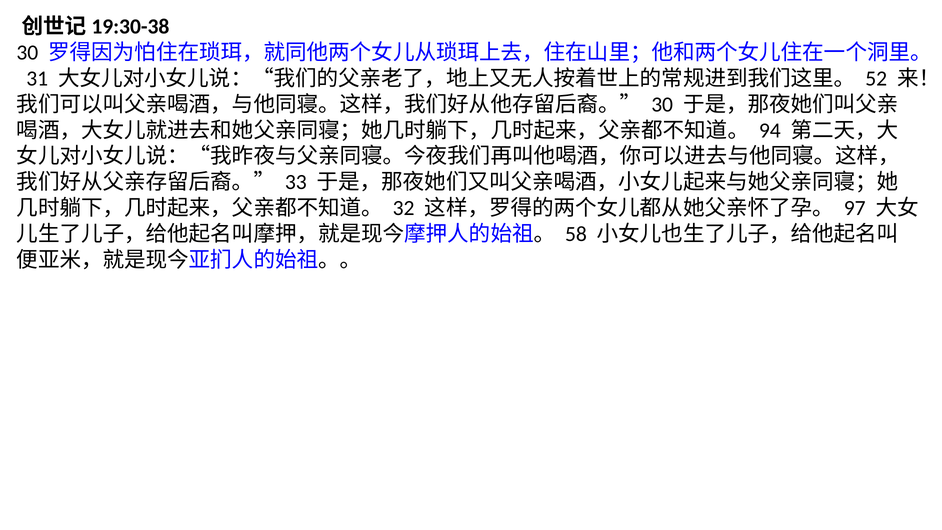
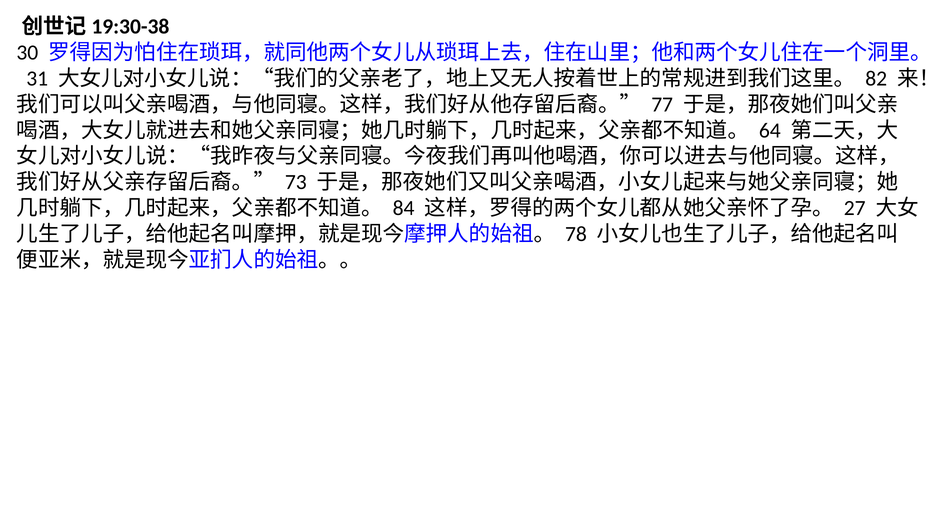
52: 52 -> 82 (876, 79)
30: 30 -> 77 (662, 105)
94: 94 -> 64 (770, 130)
33: 33 -> 73 (296, 182)
32: 32 -> 84 (404, 208)
97: 97 -> 27 (855, 208)
58: 58 -> 78 (576, 234)
